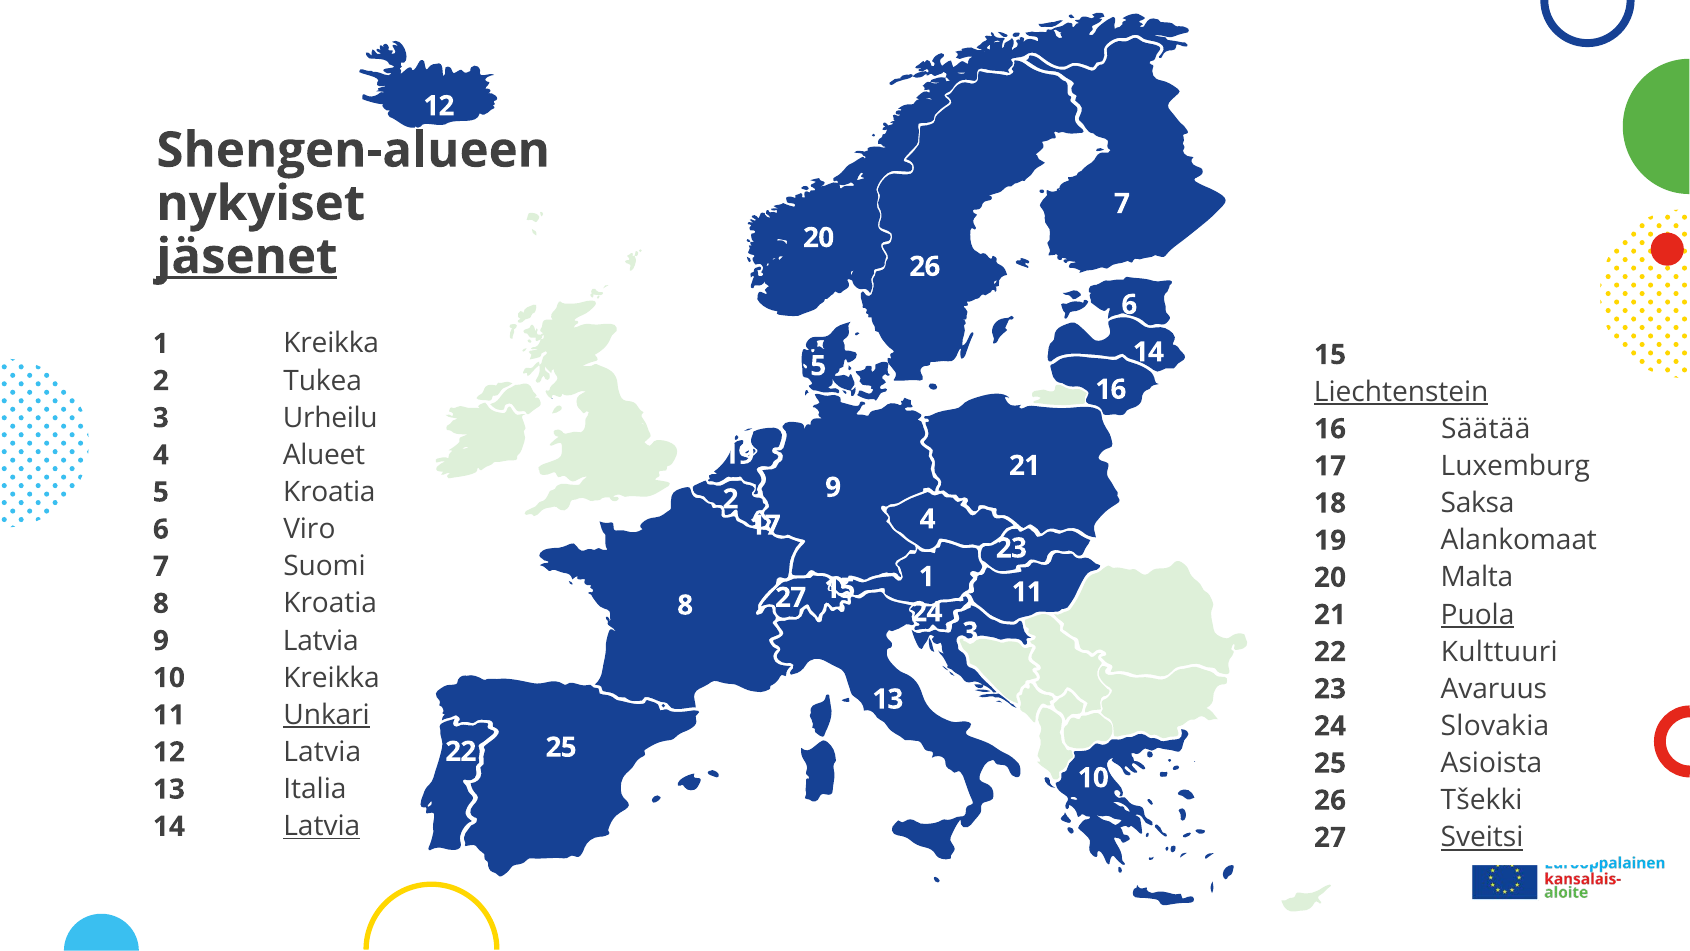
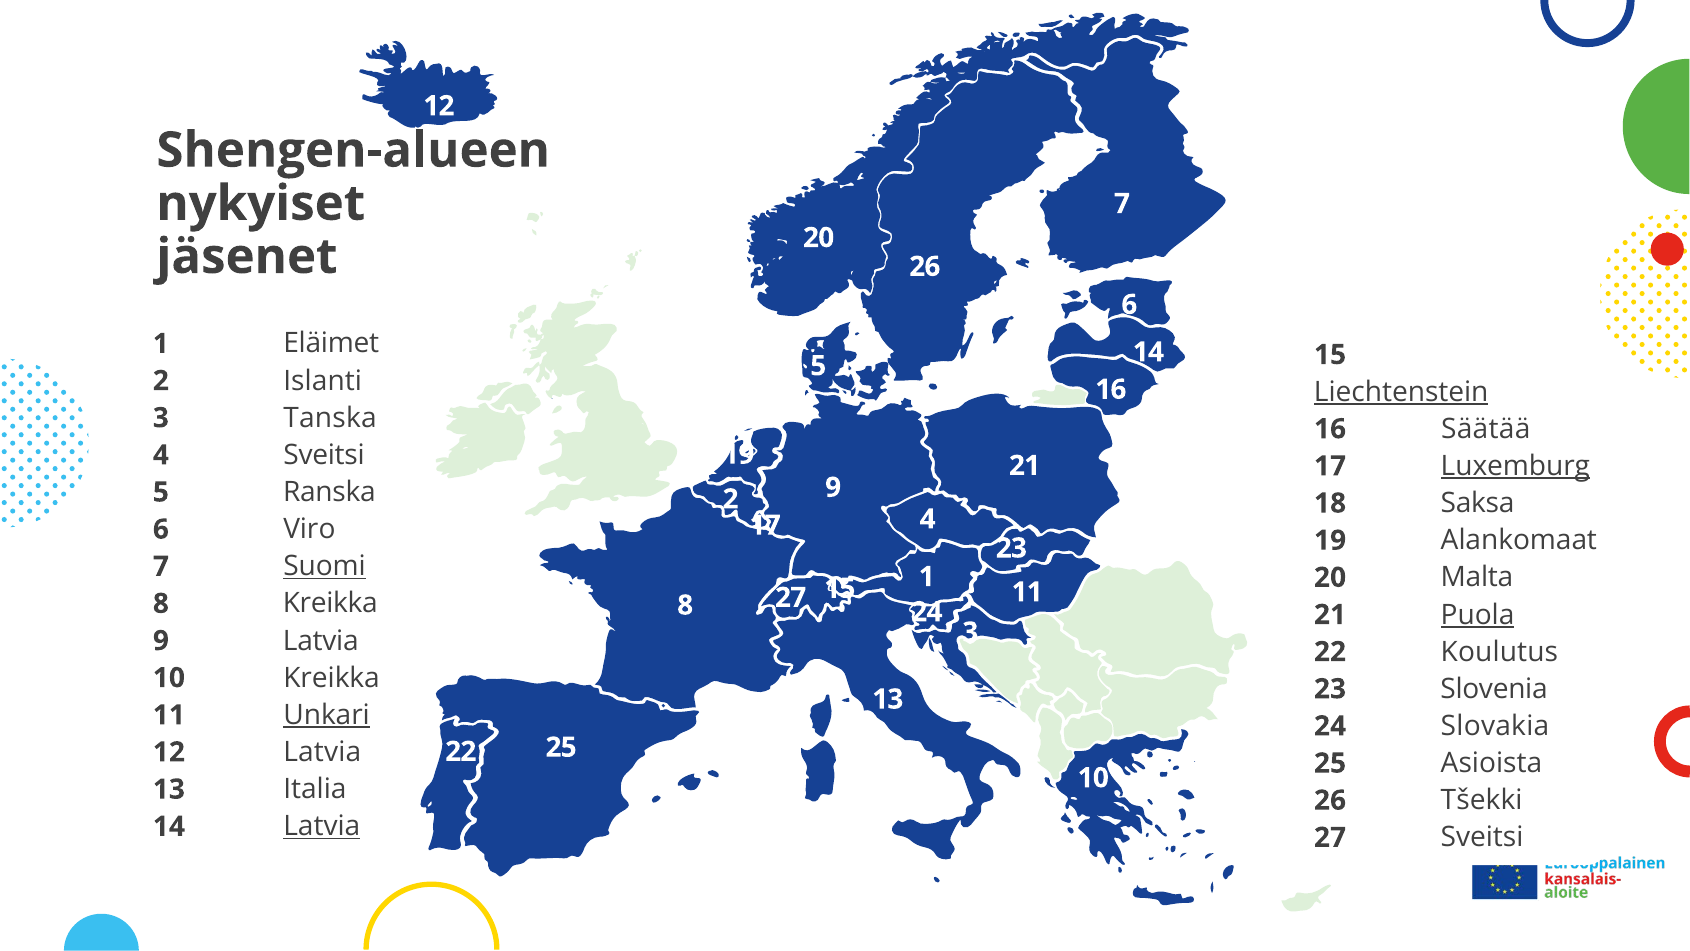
jäsenet underline: present -> none (247, 257)
1 Kreikka: Kreikka -> Eläimet (331, 344)
Tukea: Tukea -> Islanti (323, 381)
Urheilu: Urheilu -> Tanska (330, 418)
4 Alueet: Alueet -> Sveitsi (324, 455)
Luxemburg underline: none -> present (1515, 466)
5 Kroatia: Kroatia -> Ranska (329, 492)
Suomi underline: none -> present (325, 566)
8 Kroatia: Kroatia -> Kreikka (330, 603)
Kulttuuri: Kulttuuri -> Koulutus (1499, 652)
Avaruus: Avaruus -> Slovenia (1494, 689)
Sveitsi underline: present -> none (1482, 837)
